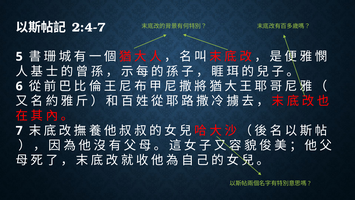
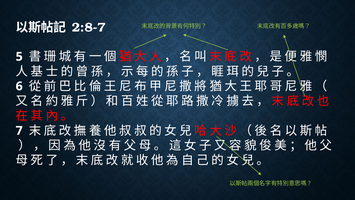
2:4-7: 2:4-7 -> 2:8-7 (89, 28)
